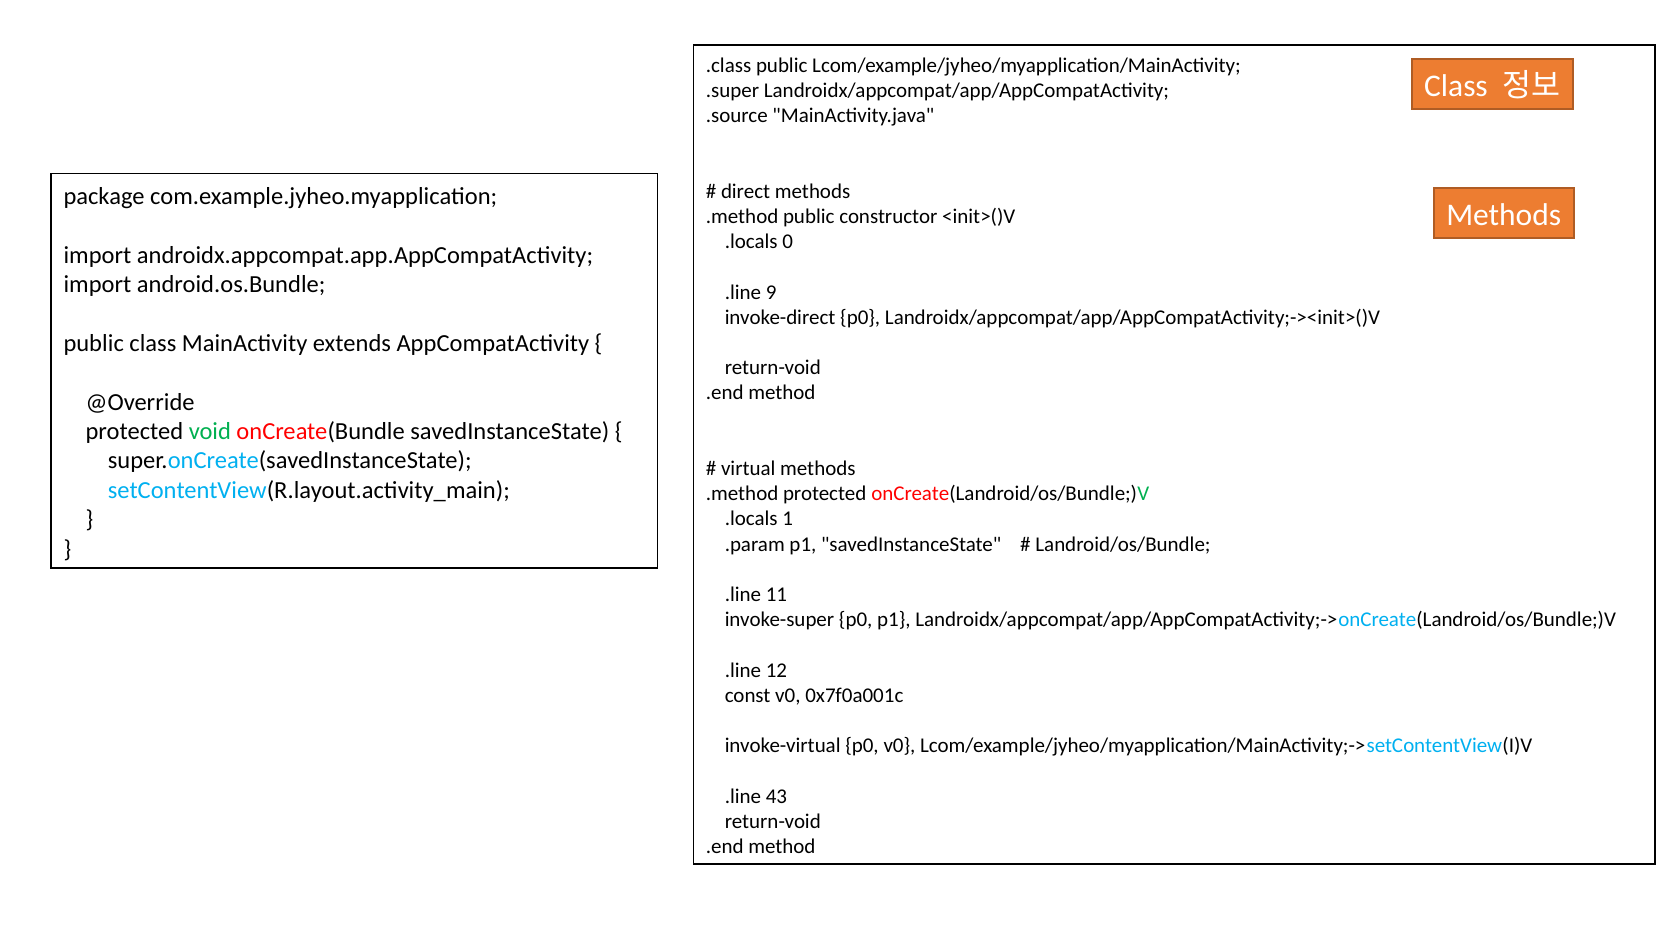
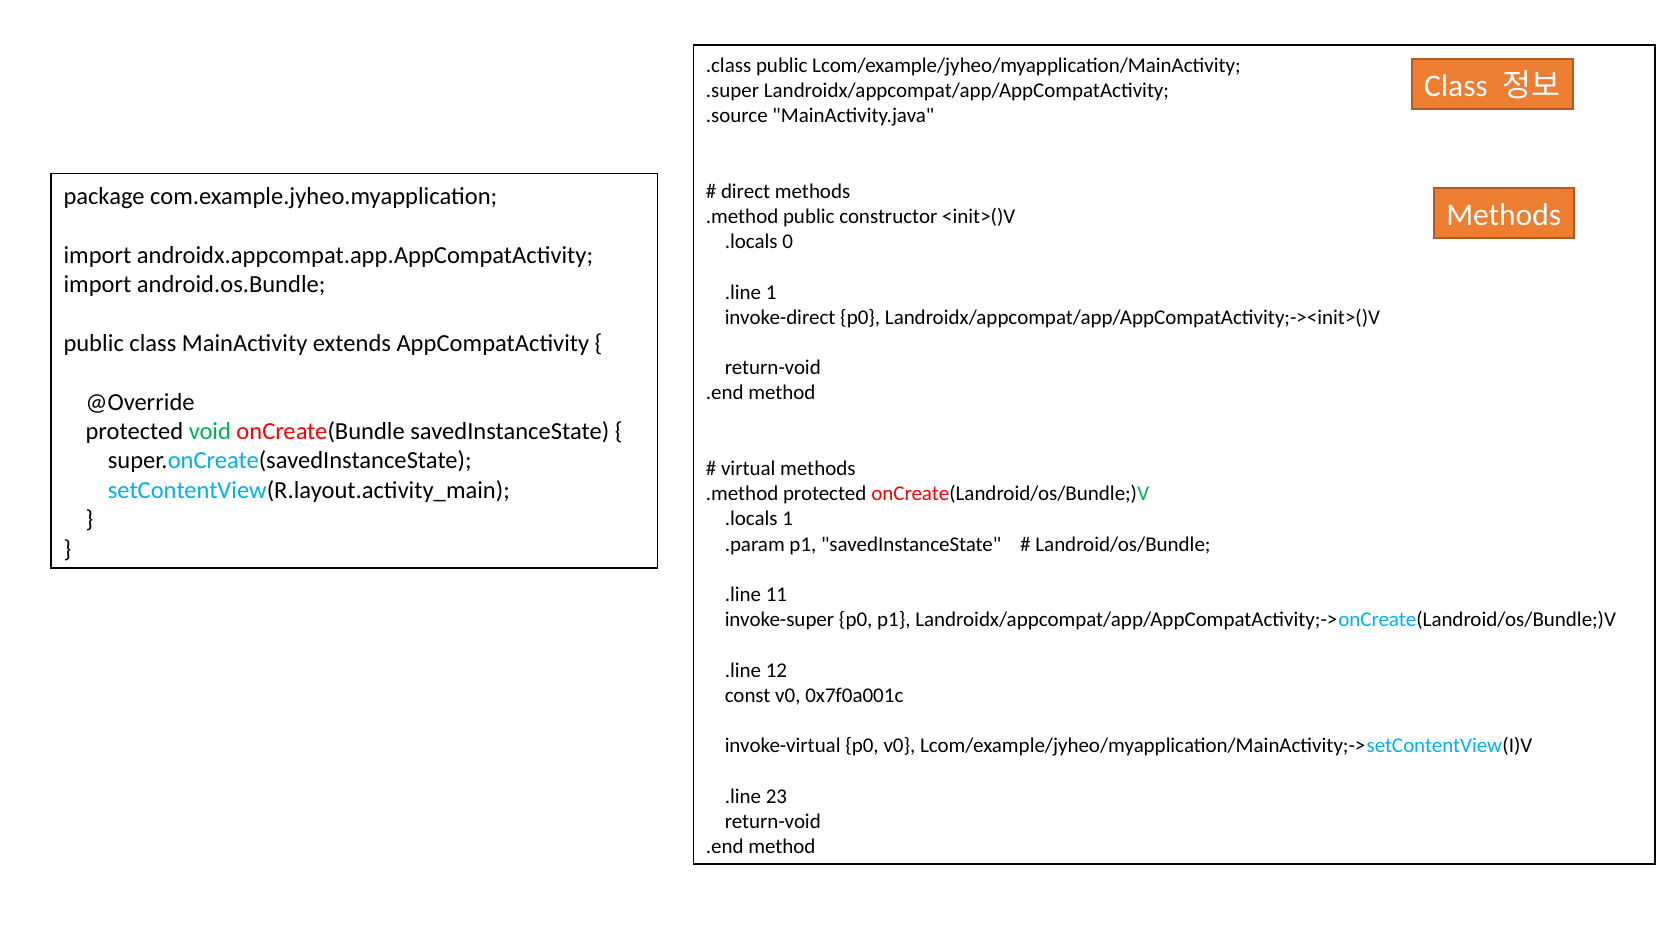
.line 9: 9 -> 1 (771, 292)
43: 43 -> 23 (776, 796)
